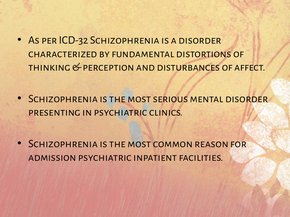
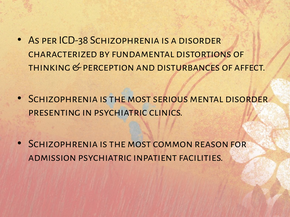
ICD-32: ICD-32 -> ICD-38 (74, 40)
